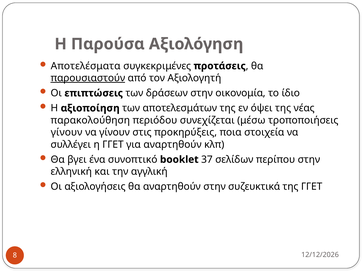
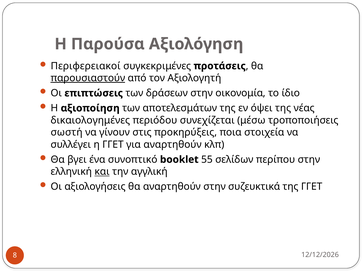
Αποτελέσματα: Αποτελέσματα -> Περιφερειακοί (86, 66)
παρακολούθηση: παρακολούθηση -> δικαιολογημένες (90, 120)
γίνουν: γίνουν -> σωστή (67, 132)
37: 37 -> 55 (207, 159)
και underline: none -> present (102, 171)
